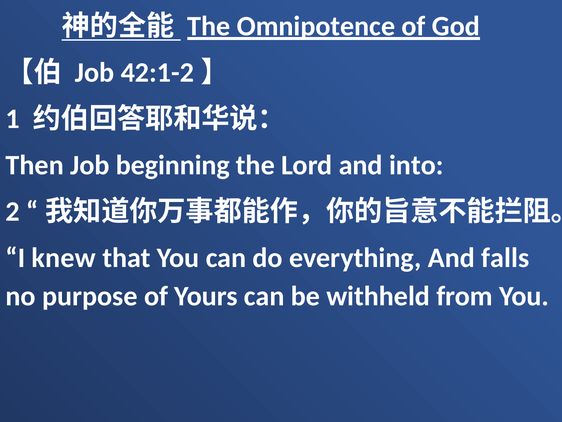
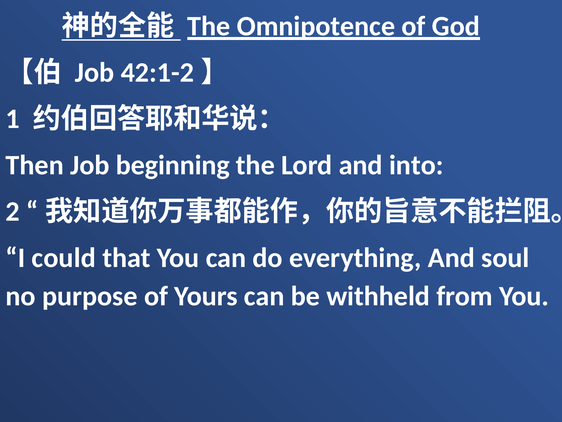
knew: knew -> could (64, 258)
falls: falls -> soul (505, 258)
